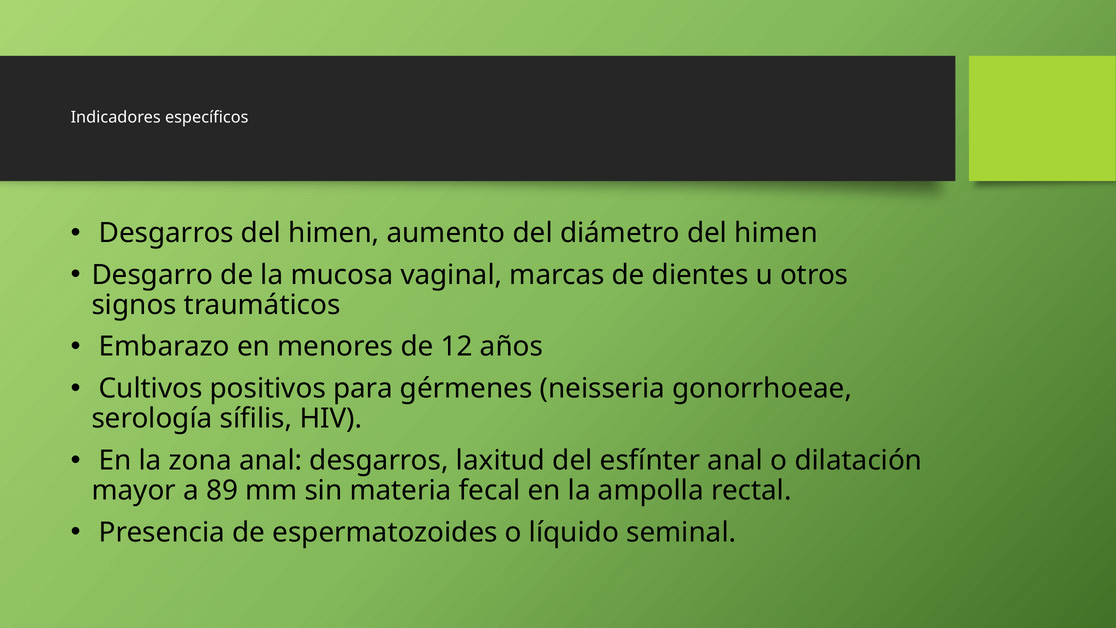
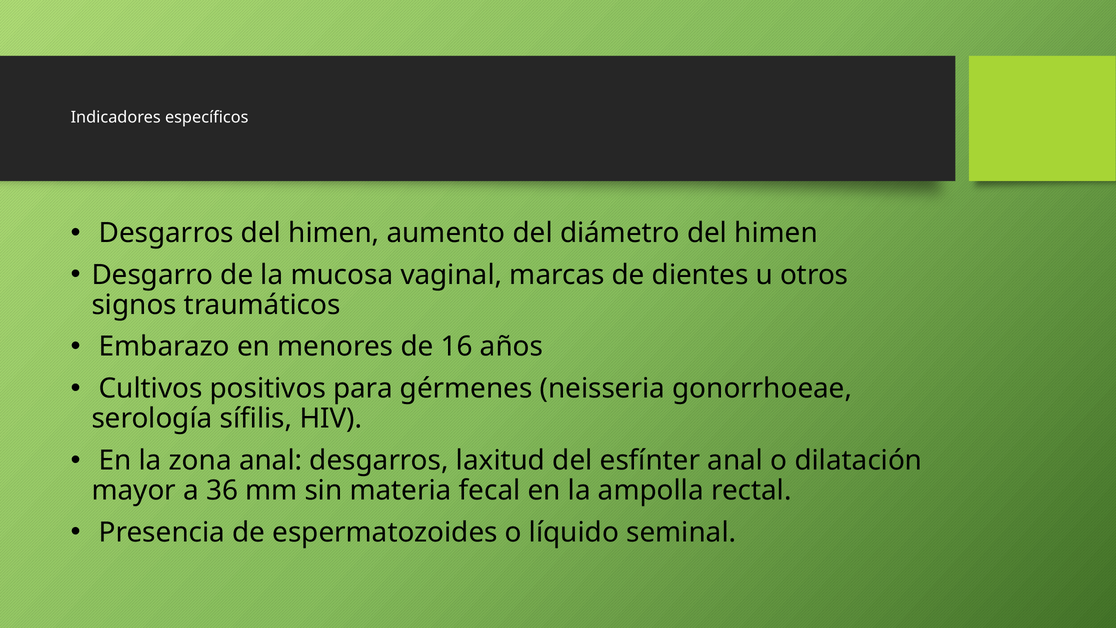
12: 12 -> 16 (457, 347)
89: 89 -> 36 (222, 490)
